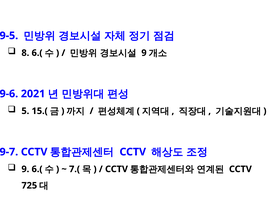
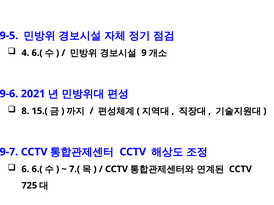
8: 8 -> 4 (25, 53)
5: 5 -> 8 (25, 111)
9: 9 -> 6 (25, 170)
